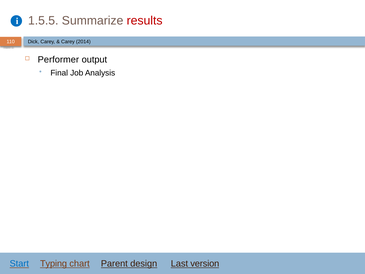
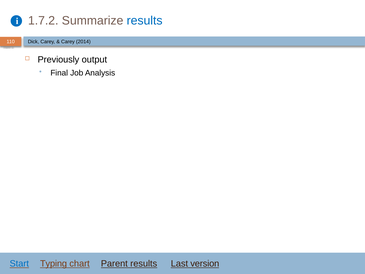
1.5.5: 1.5.5 -> 1.7.2 (43, 21)
results colour: red -> blue (145, 21)
Performer: Performer -> Previously (58, 60)
Parent design: design -> results (144, 263)
